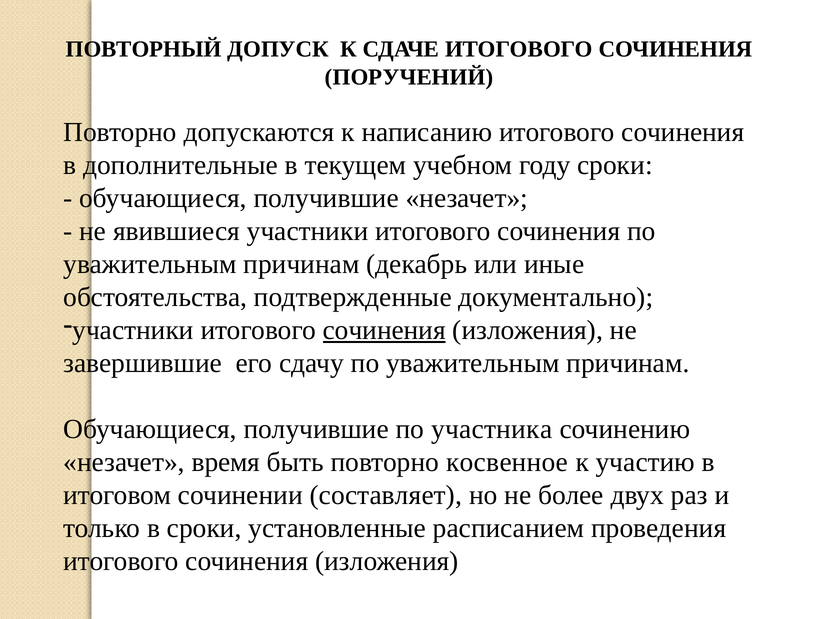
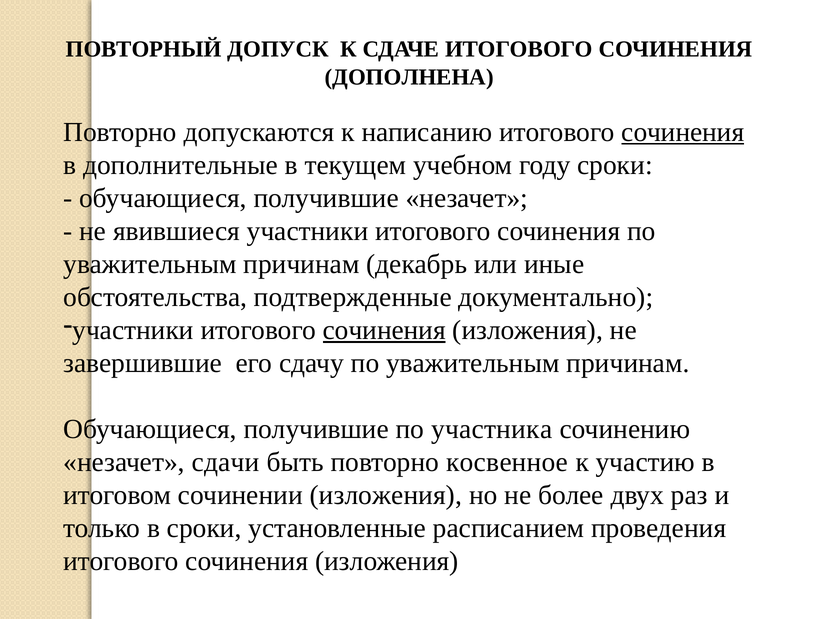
ПОРУЧЕНИЙ: ПОРУЧЕНИЙ -> ДОПОЛНЕНА (409, 77)
сочинения underline: none -> present (683, 132)
время: время -> сдачи (226, 462)
сочинении составляет: составляет -> изложения (386, 495)
